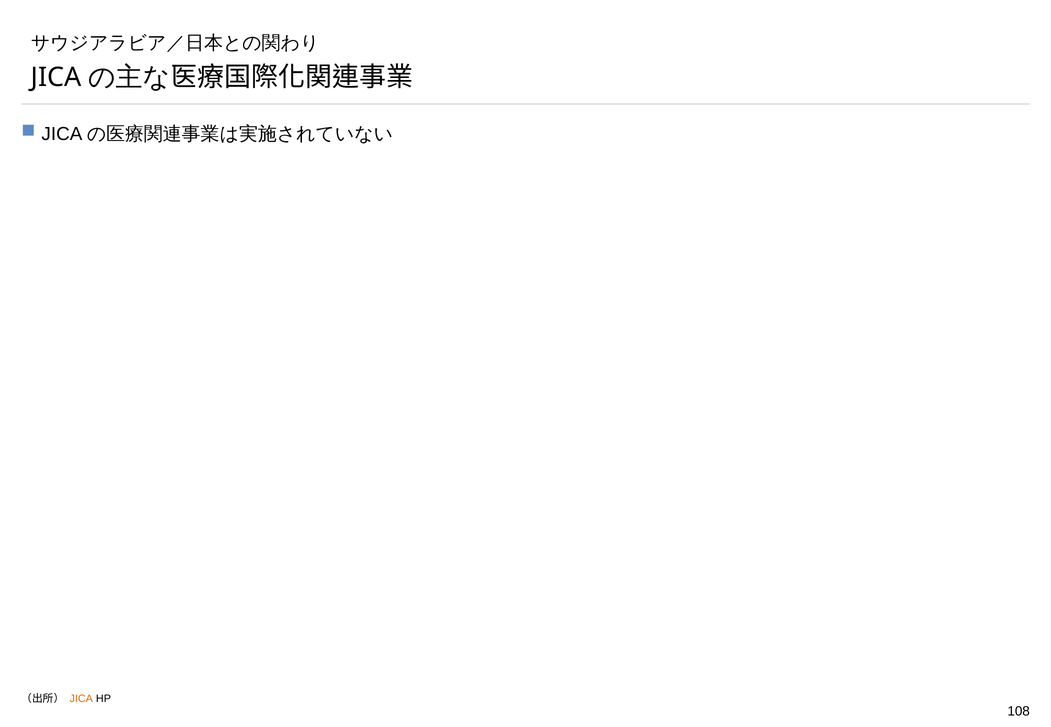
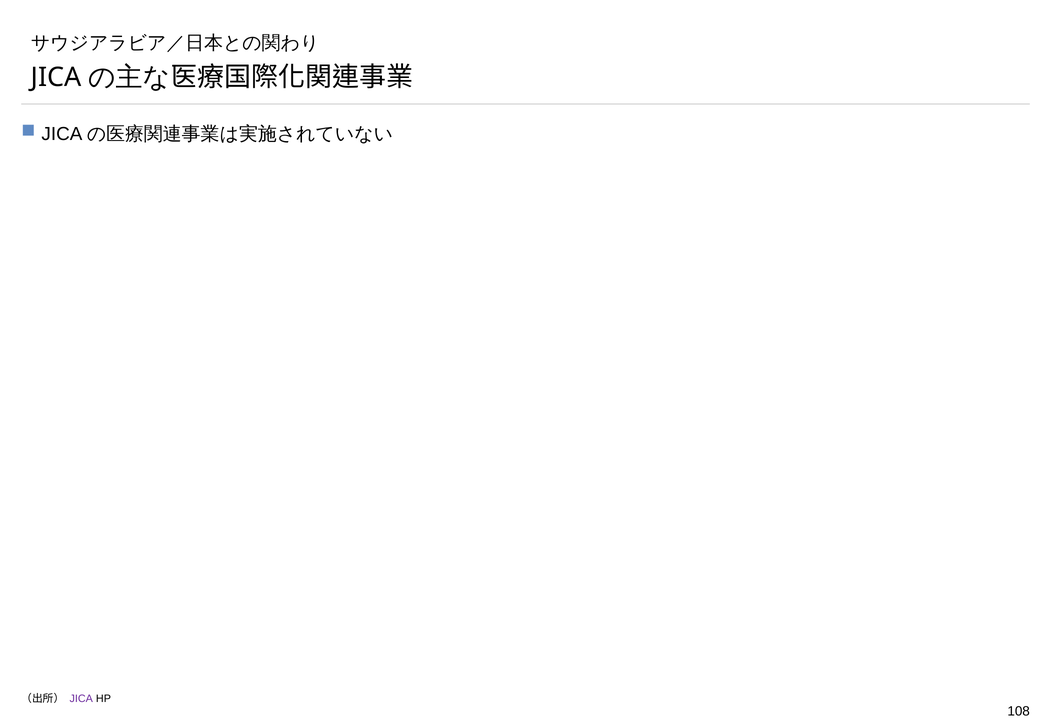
JICA colour: orange -> purple (81, 699)
